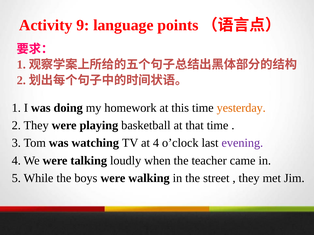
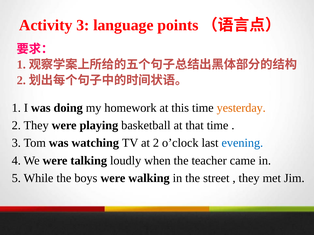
Activity 9: 9 -> 3 (83, 25)
at 4: 4 -> 2 (156, 143)
evening colour: purple -> blue (242, 143)
